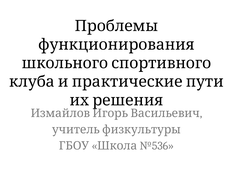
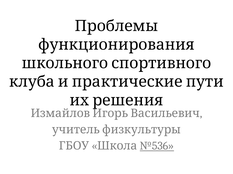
№536 underline: none -> present (157, 146)
